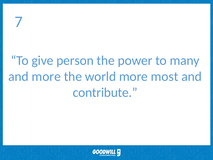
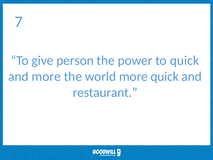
to many: many -> quick (184, 60)
more most: most -> quick (165, 76)
contribute: contribute -> restaurant (105, 92)
